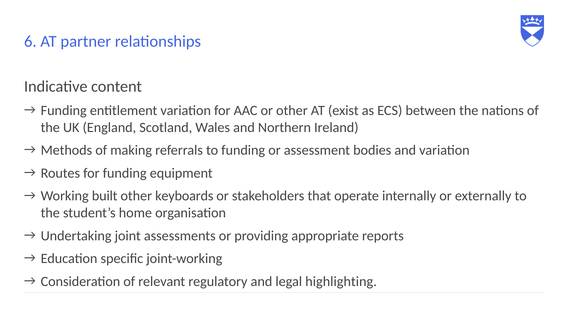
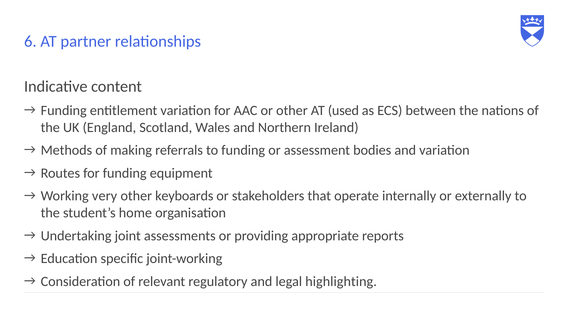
exist: exist -> used (343, 111)
built: built -> very (105, 196)
